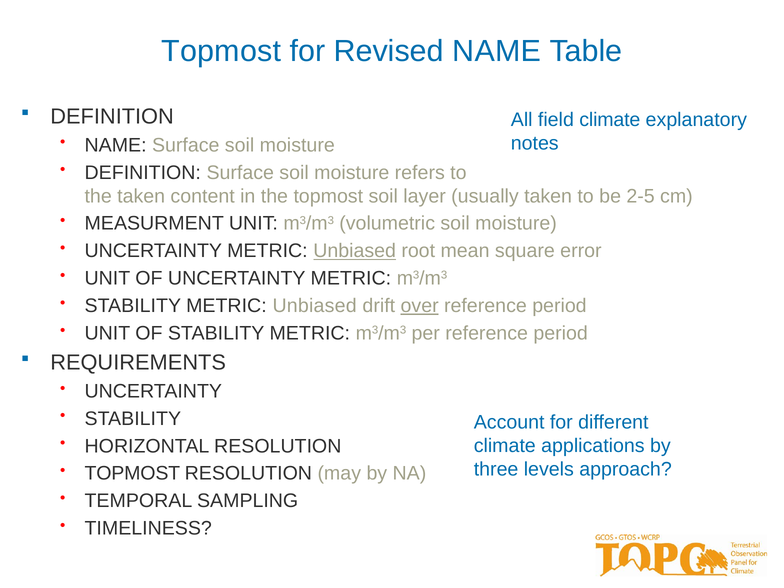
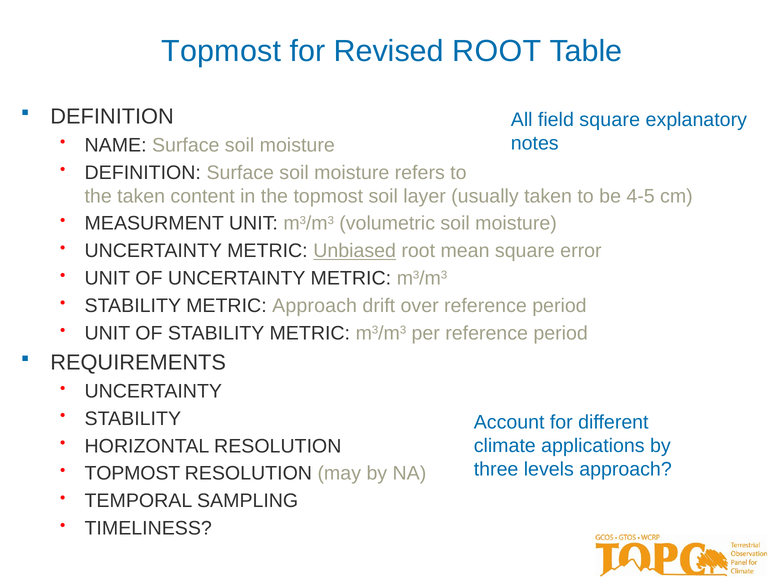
Revised NAME: NAME -> ROOT (497, 51)
field climate: climate -> square (610, 120)
2-5: 2-5 -> 4-5 (641, 196)
STABILITY METRIC Unbiased: Unbiased -> Approach (315, 306)
over underline: present -> none (420, 306)
